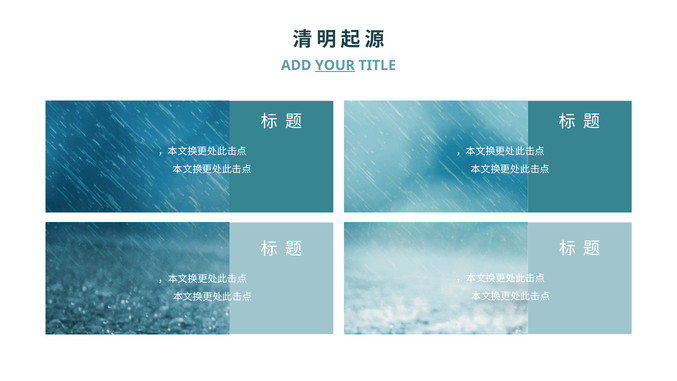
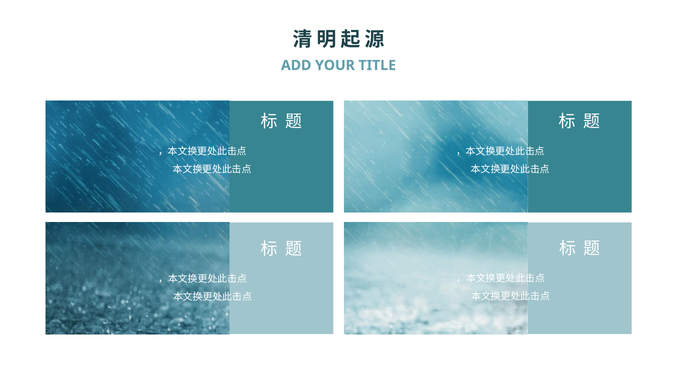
YOUR underline: present -> none (335, 65)
